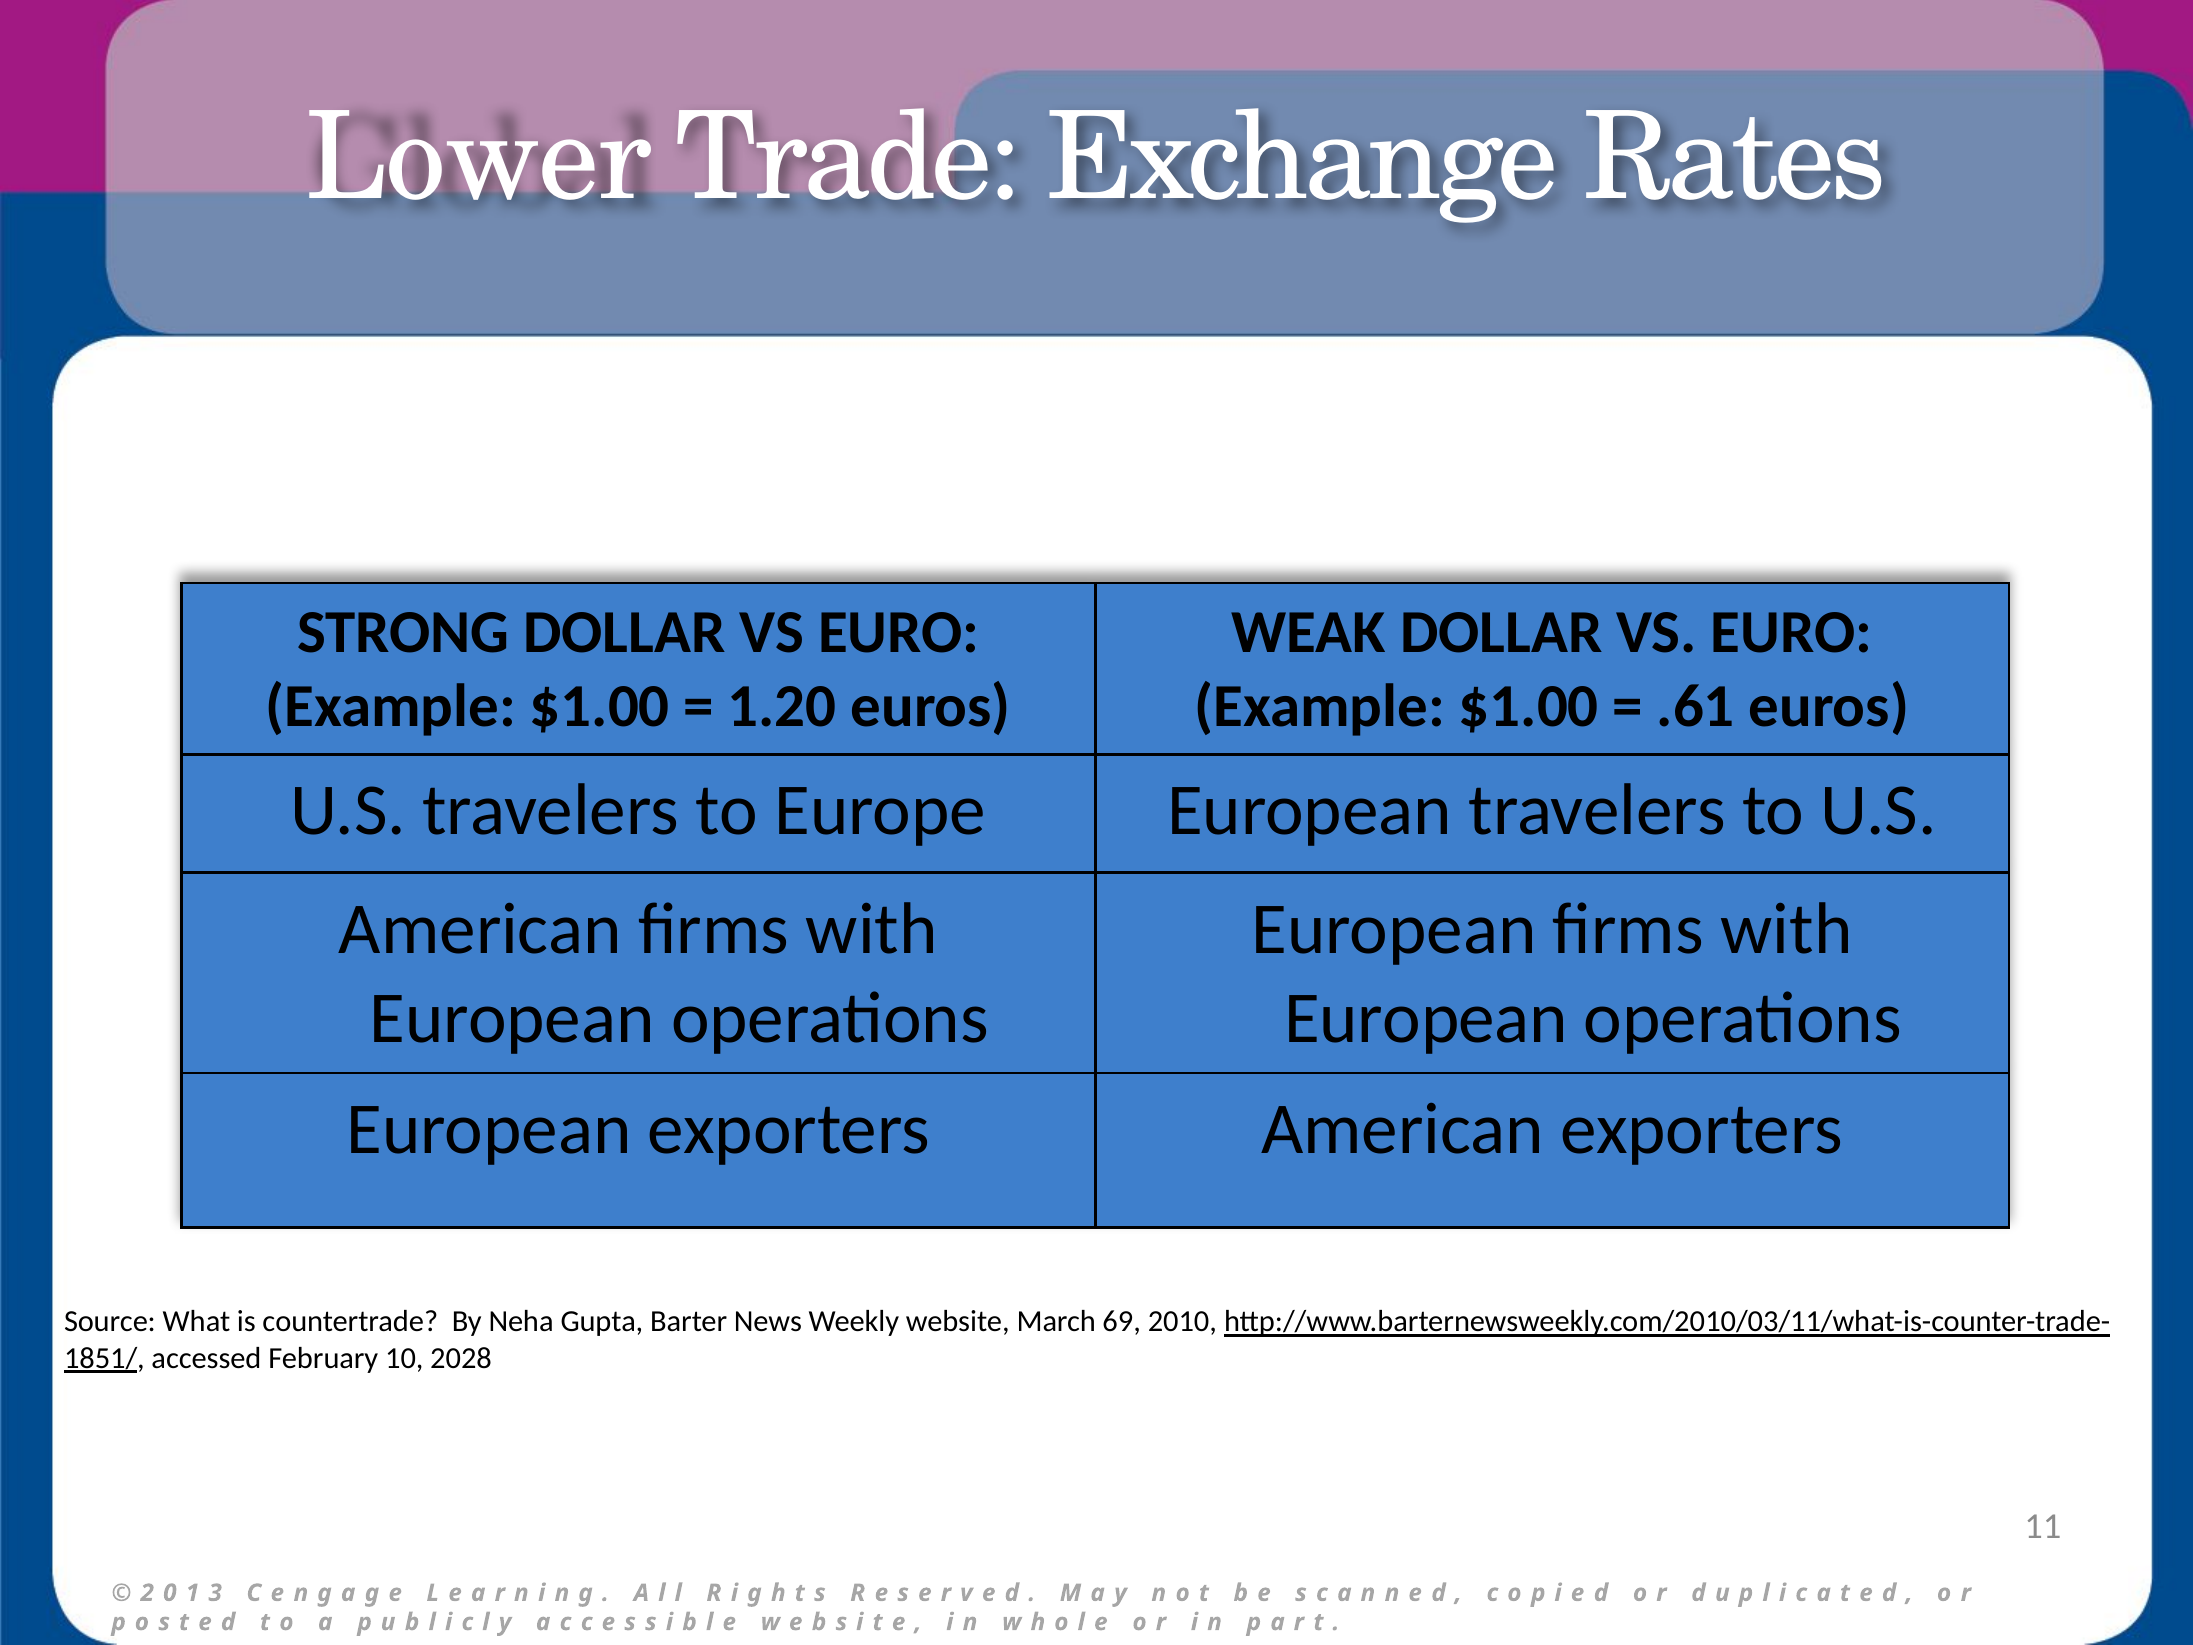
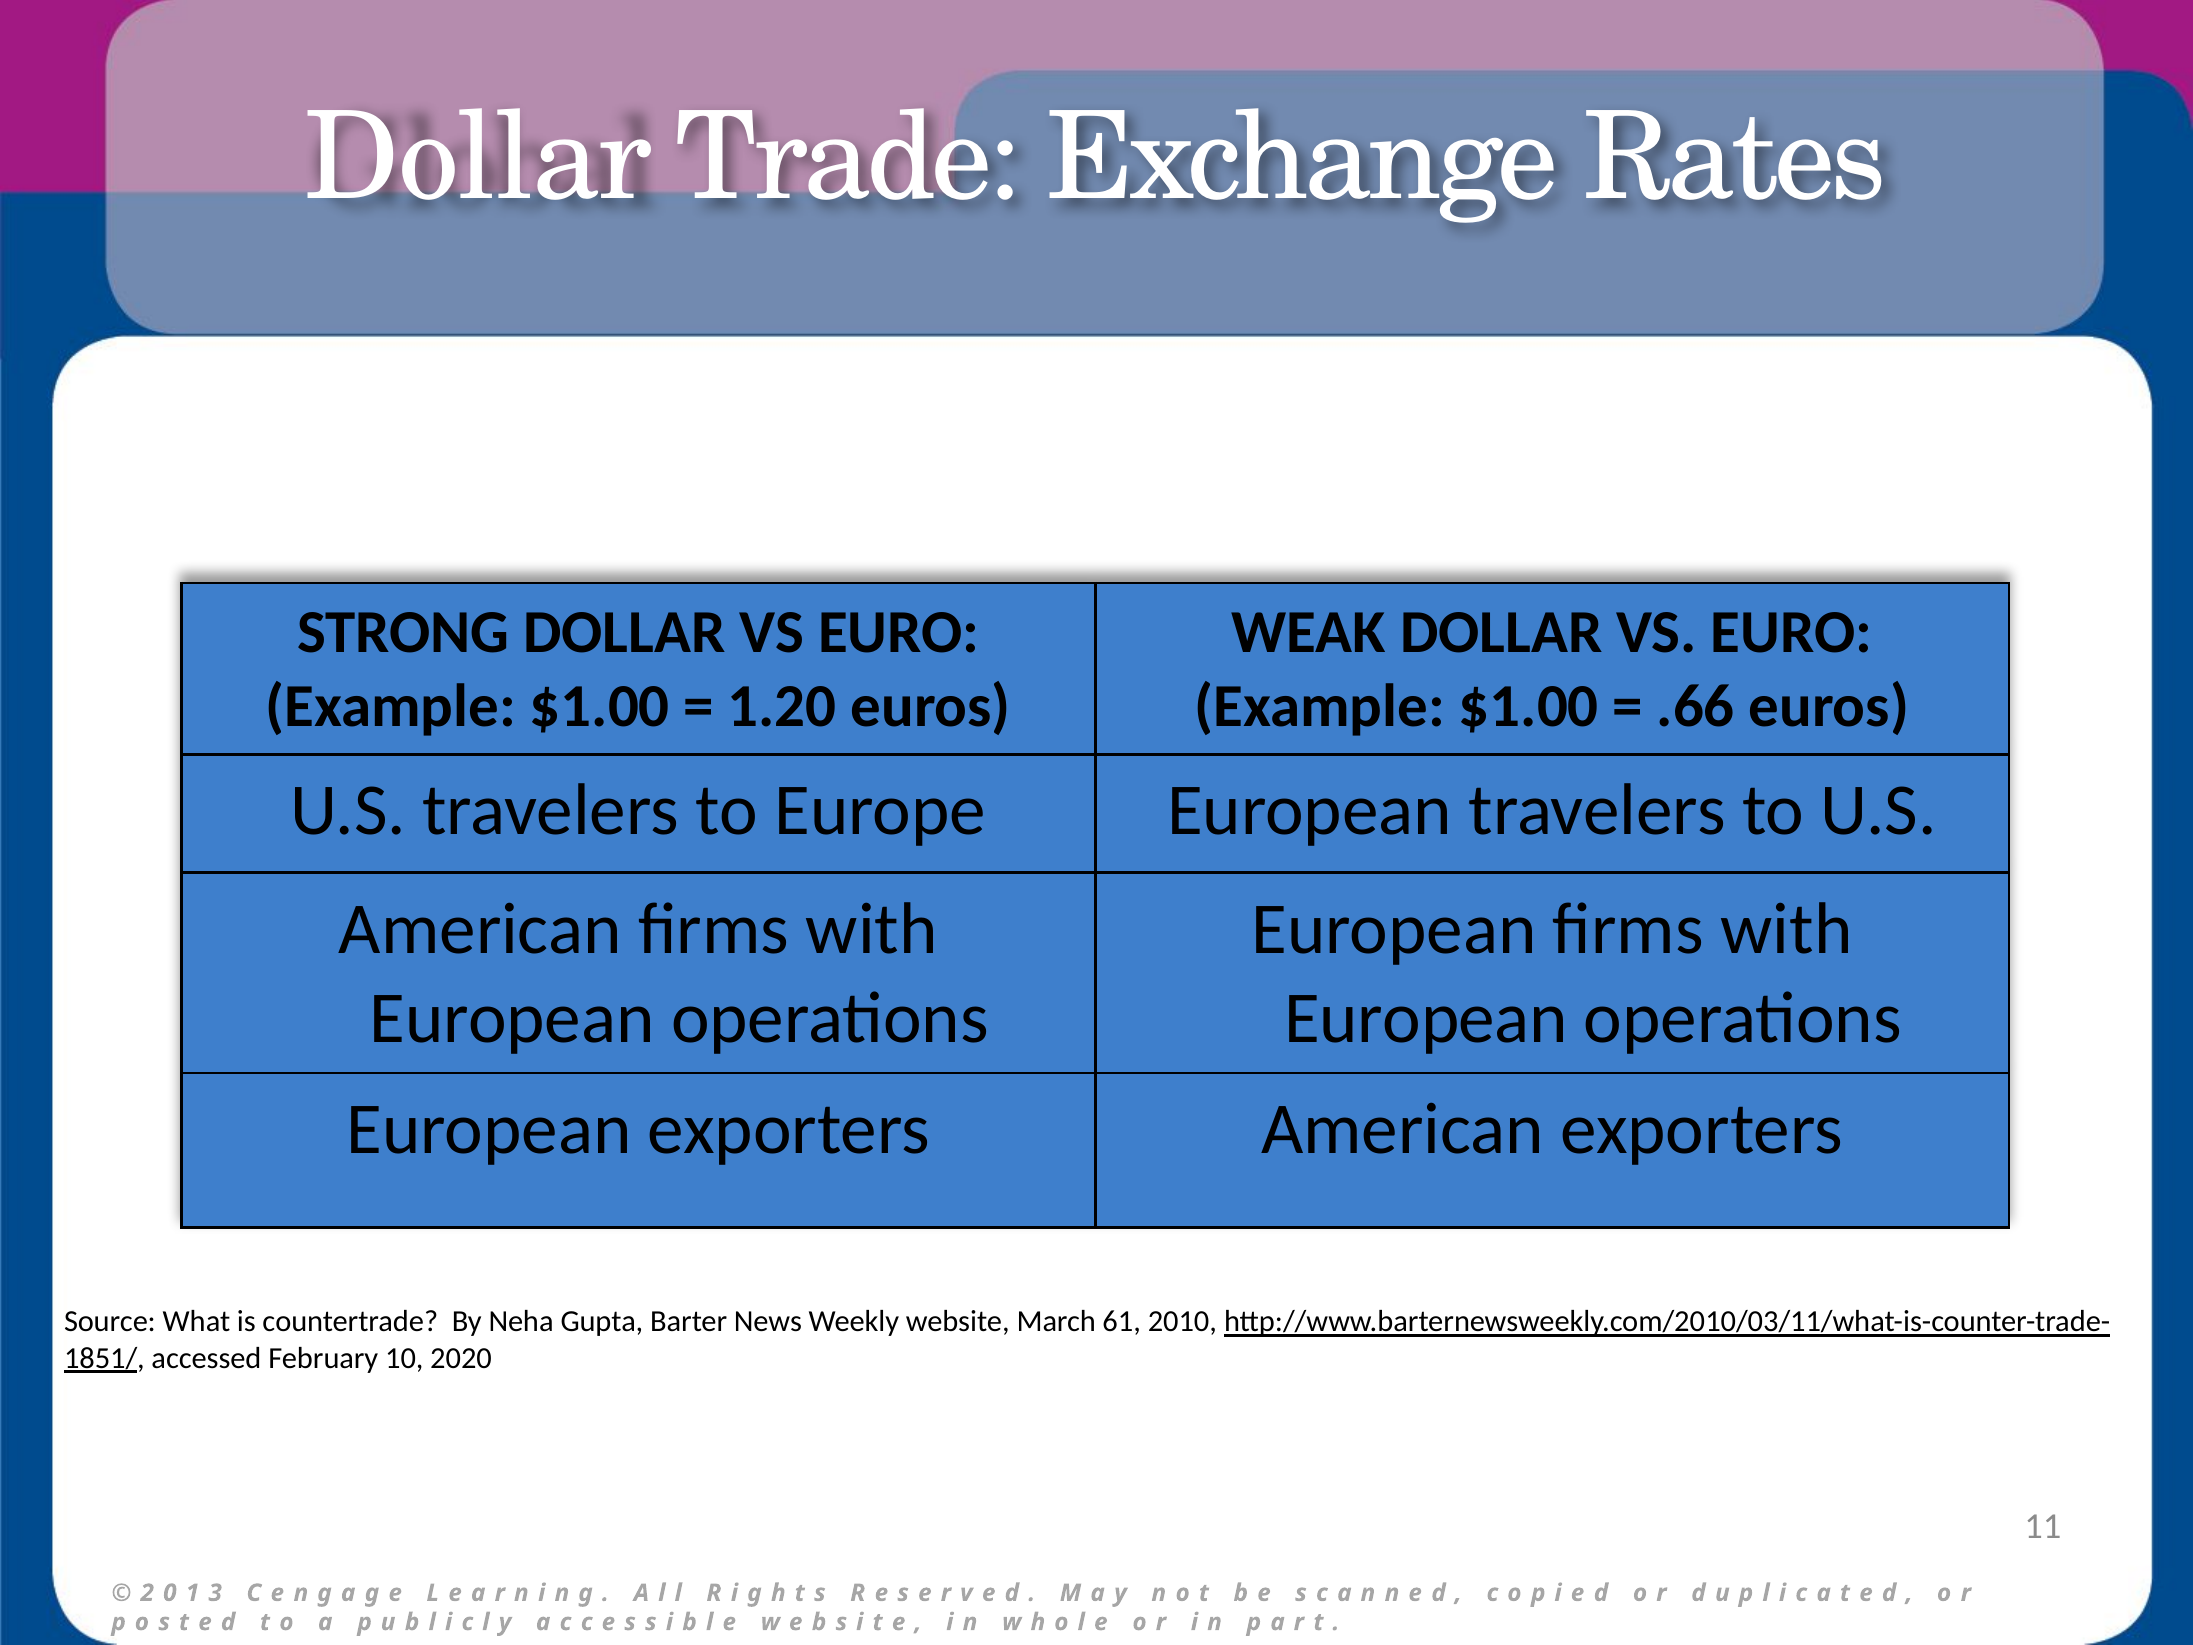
Lower: Lower -> Dollar (479, 158)
.61: .61 -> .66 (1696, 707)
69: 69 -> 61 (1122, 1322)
2028: 2028 -> 2020 (461, 1358)
